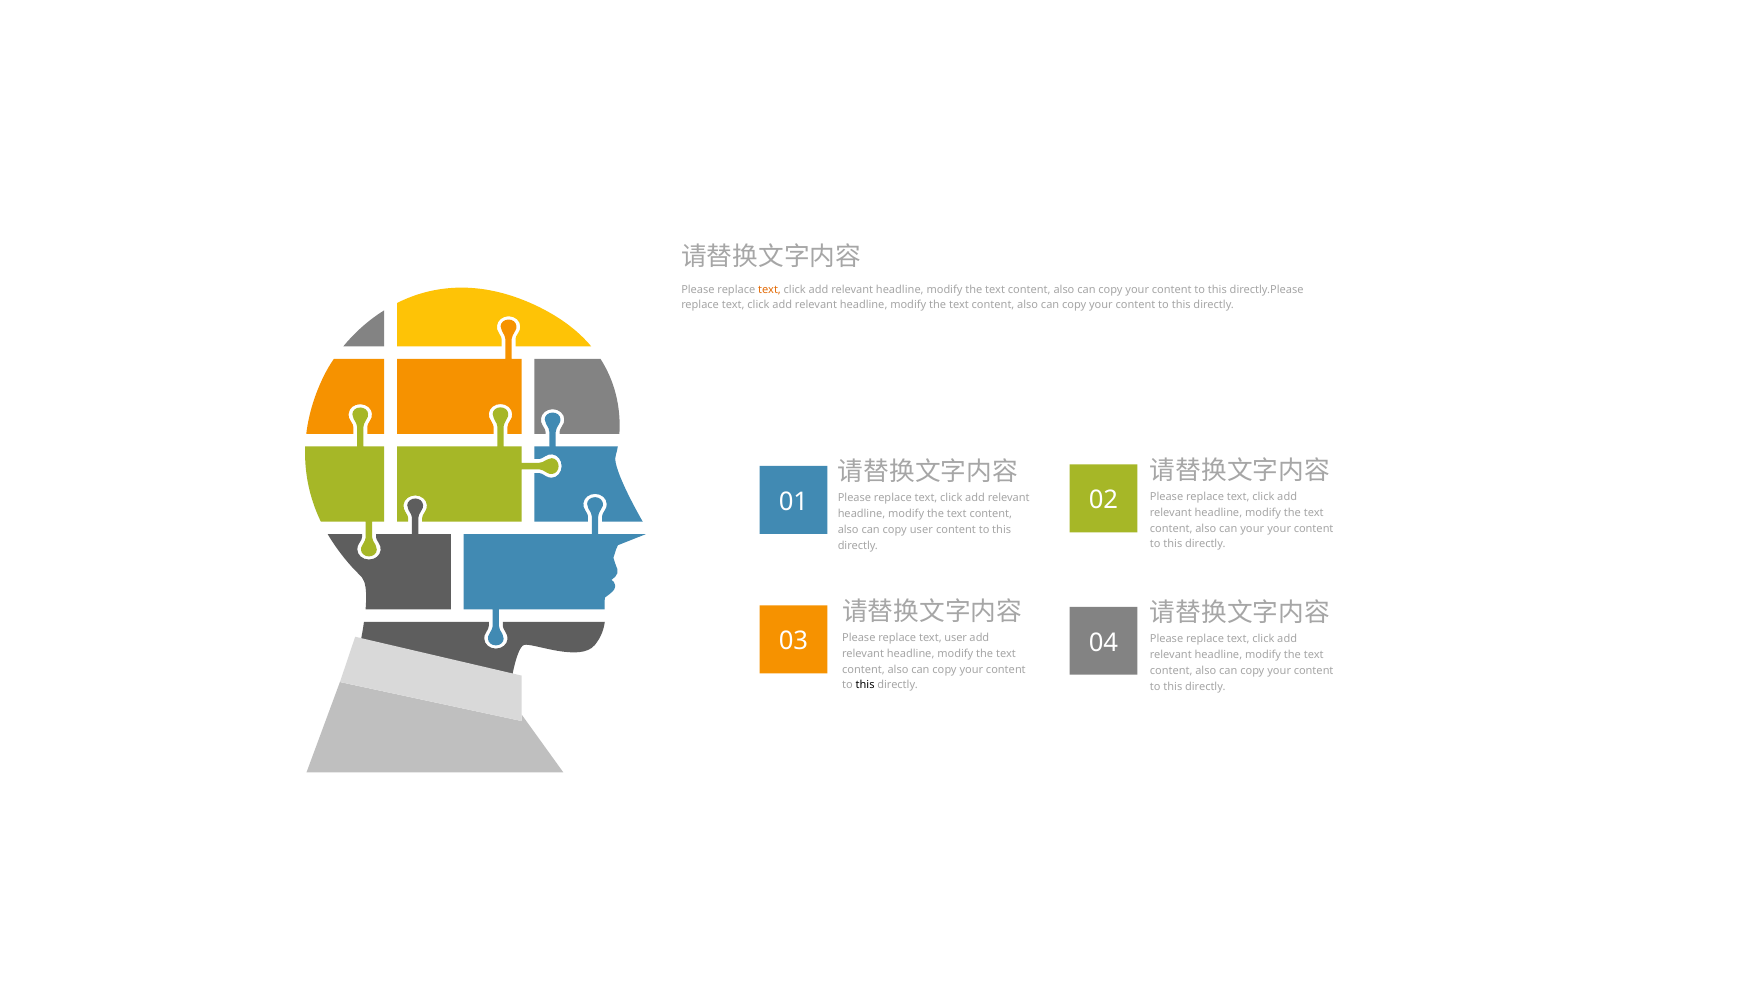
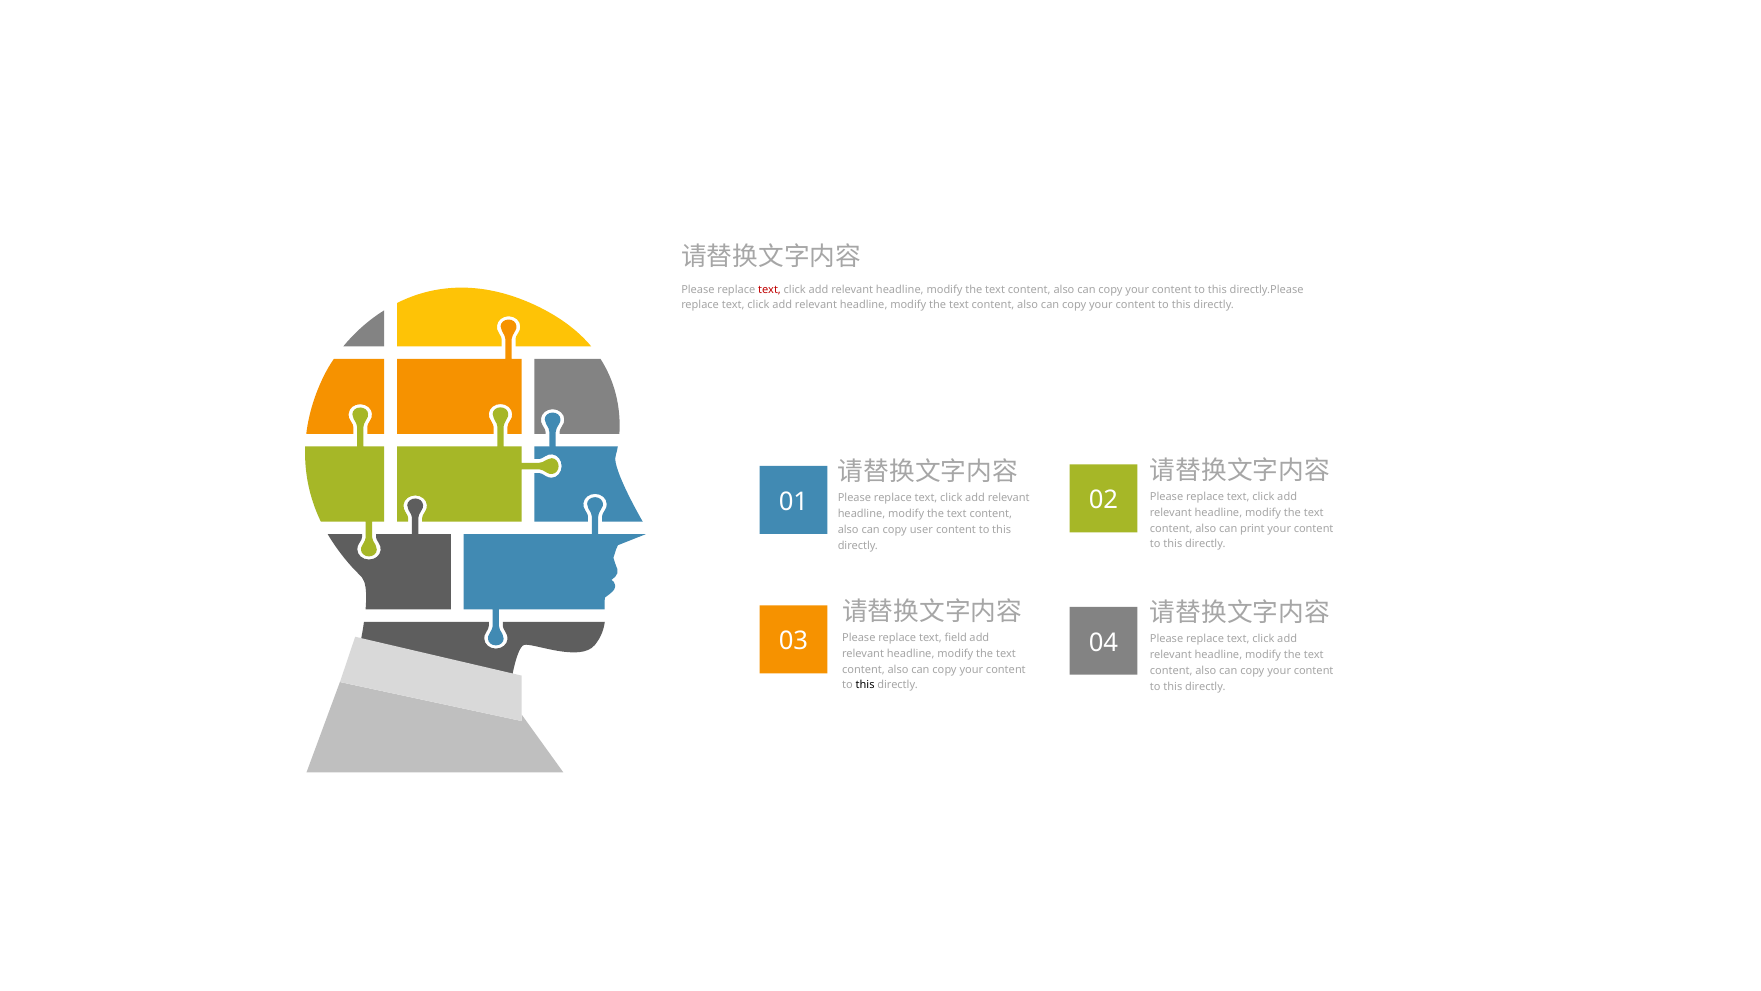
text colour: orange -> red (770, 289)
can your: your -> print (1252, 528)
text user: user -> field (956, 637)
